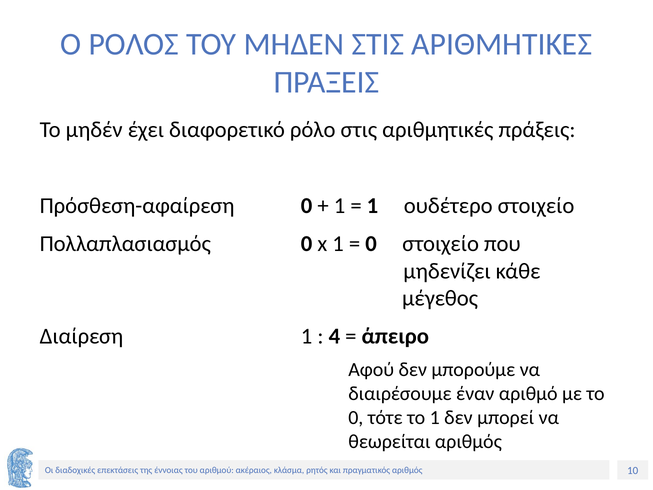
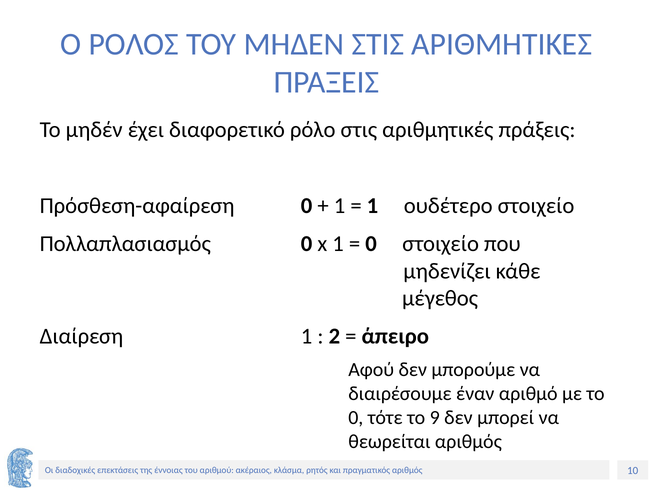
4: 4 -> 2 (334, 336)
το 1: 1 -> 9 (435, 417)
